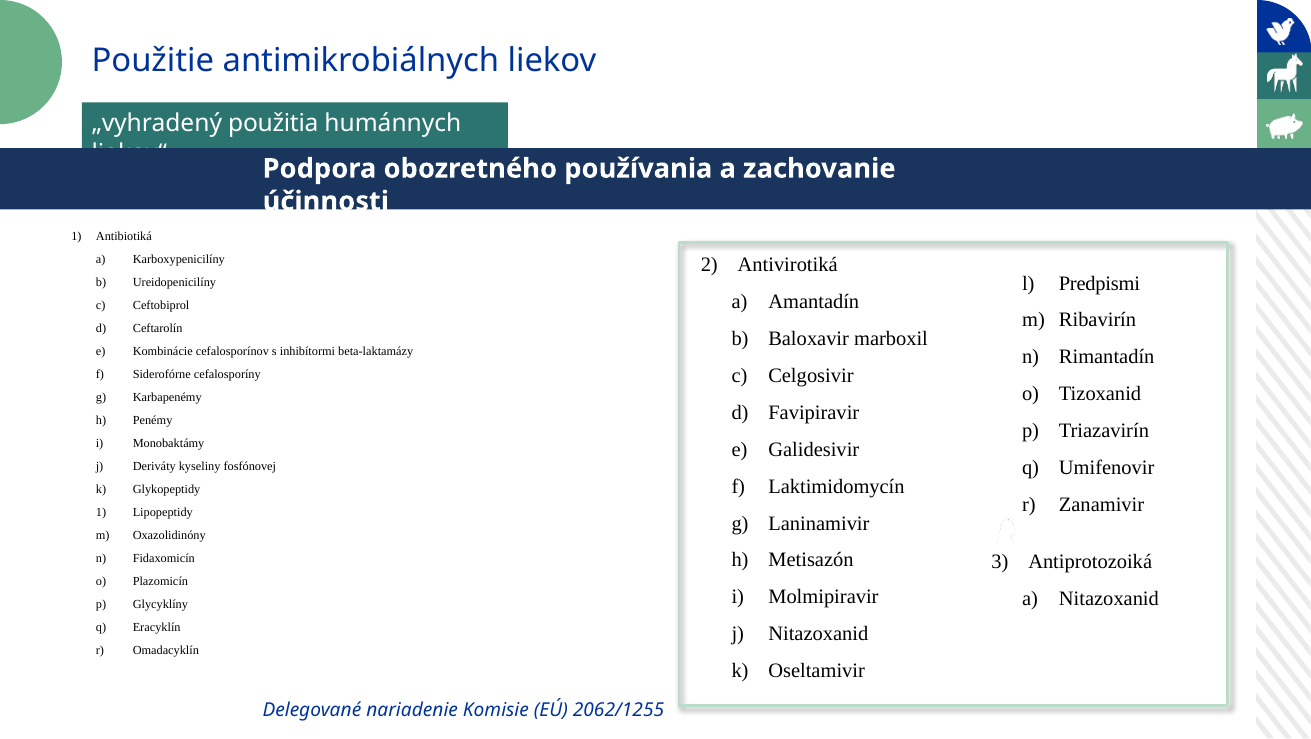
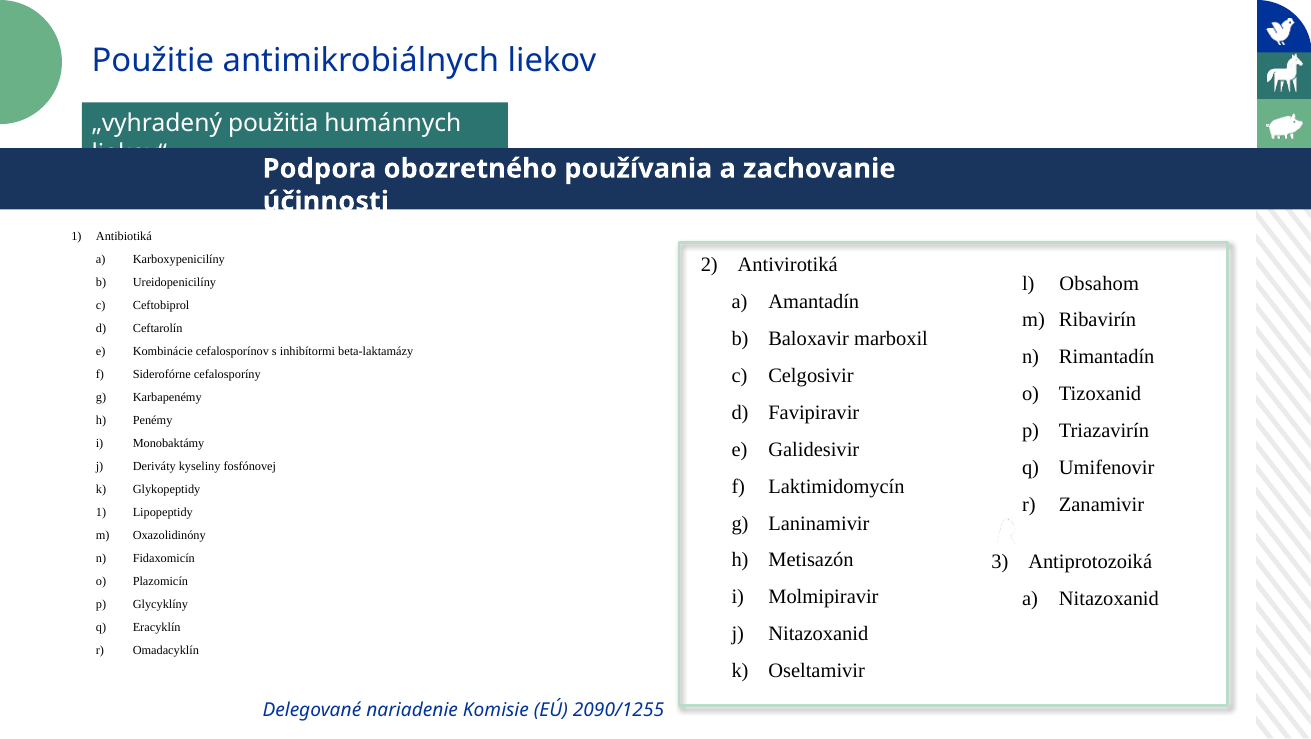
Predpismi: Predpismi -> Obsahom (1099, 283)
2062/1255: 2062/1255 -> 2090/1255 (618, 710)
